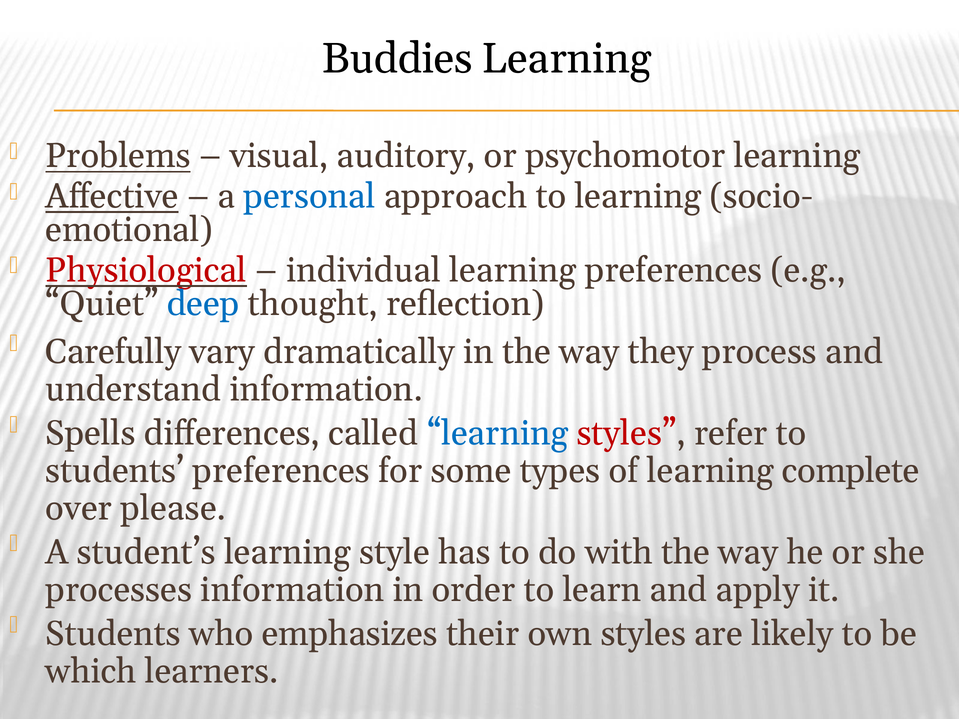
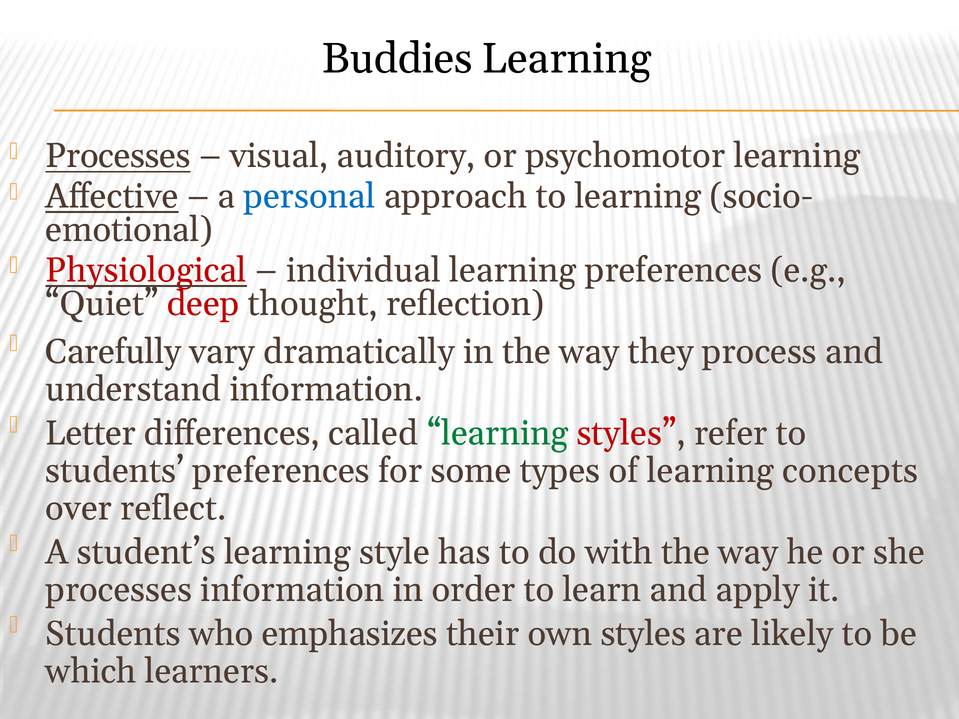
Problems: Problems -> Processes (118, 156)
deep colour: blue -> red (203, 304)
Spells: Spells -> Letter (91, 434)
learning colour: blue -> green (498, 434)
complete: complete -> concepts (850, 471)
please: please -> reflect (173, 508)
